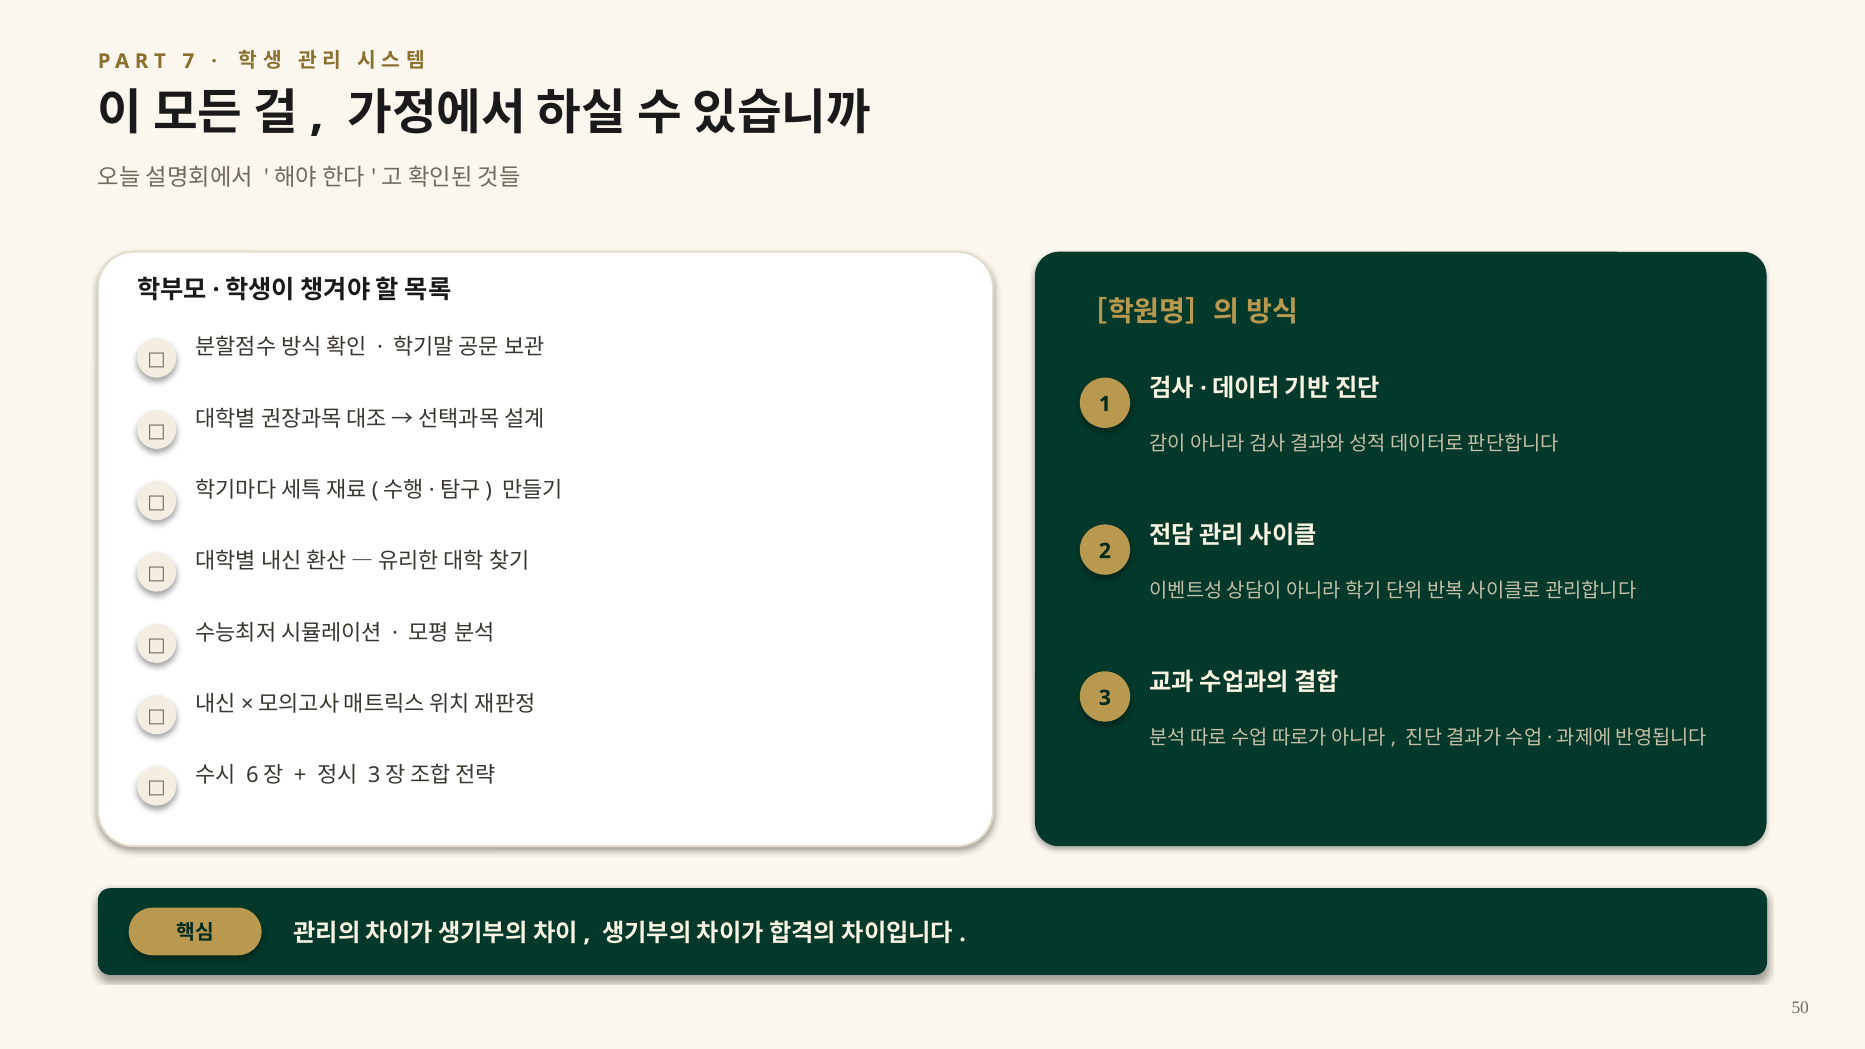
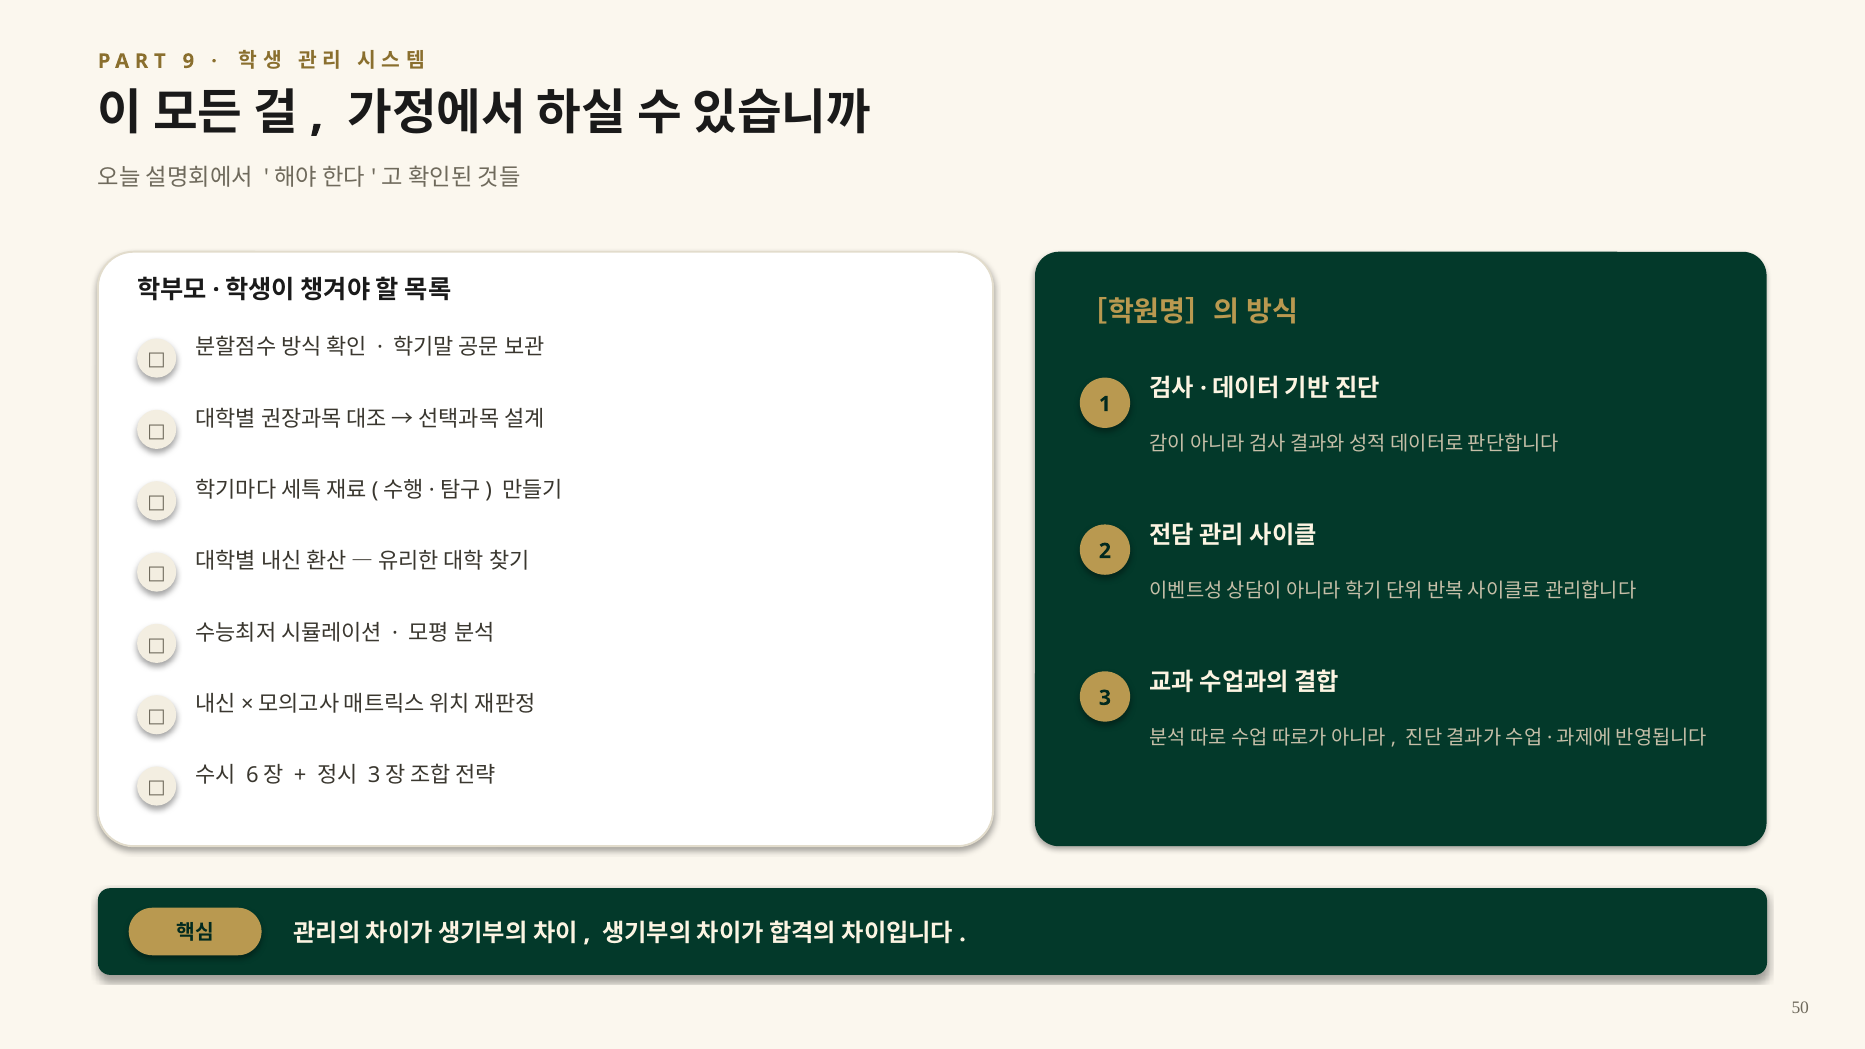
7: 7 -> 9 (188, 61)
